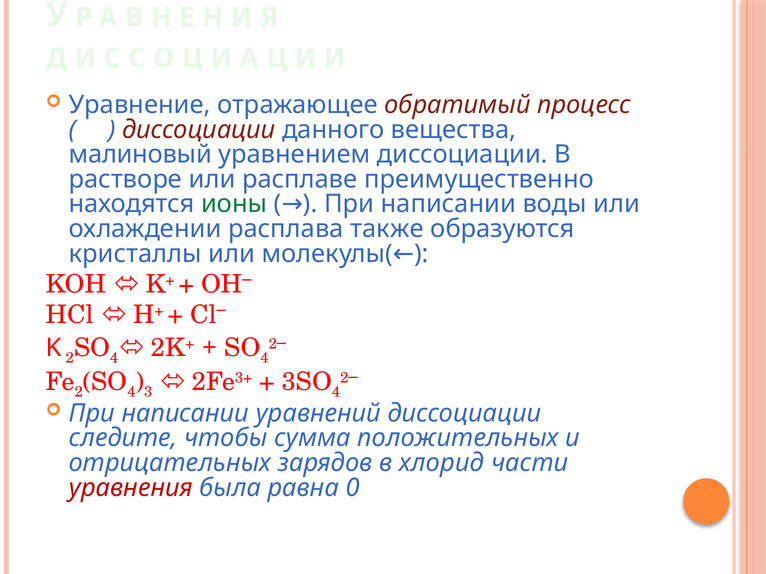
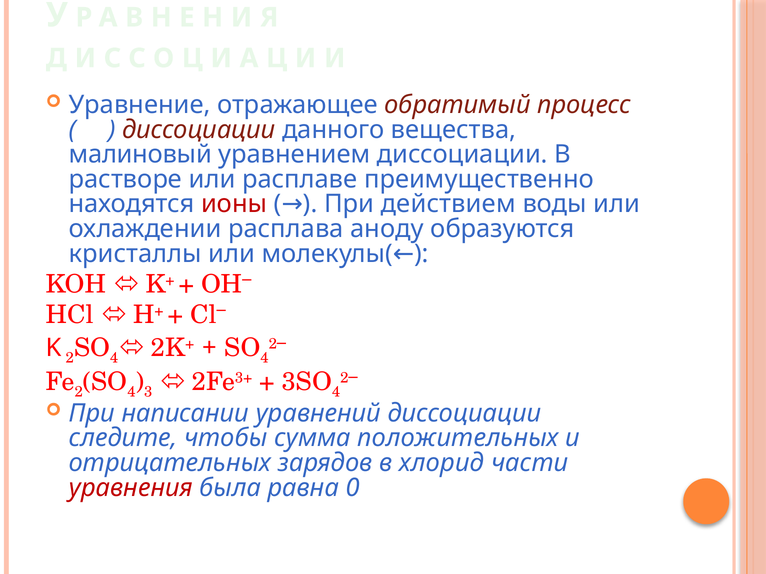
ионы colour: green -> red (234, 204)
написании: написании -> действием (448, 204)
также: также -> аноду (387, 229)
